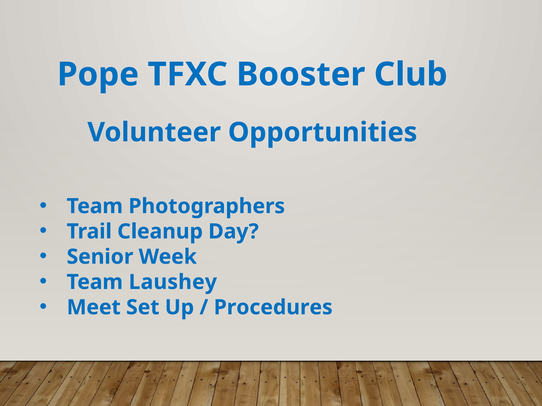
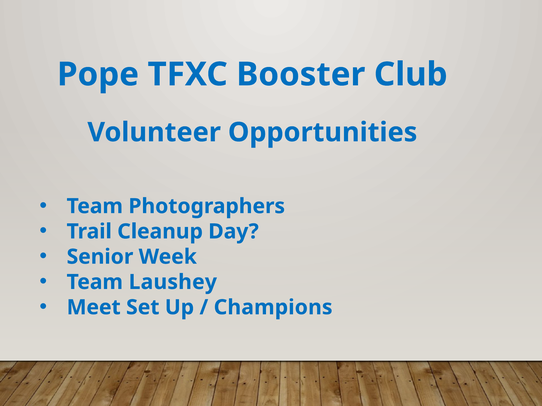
Procedures: Procedures -> Champions (273, 308)
